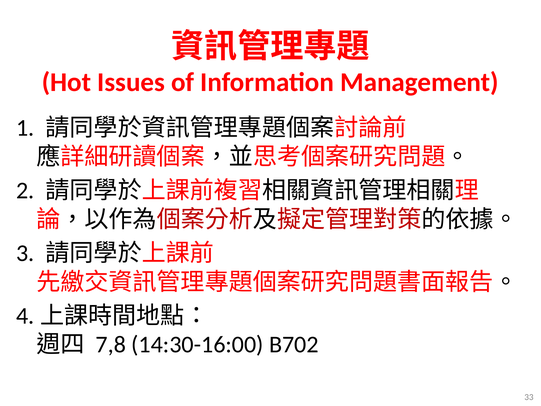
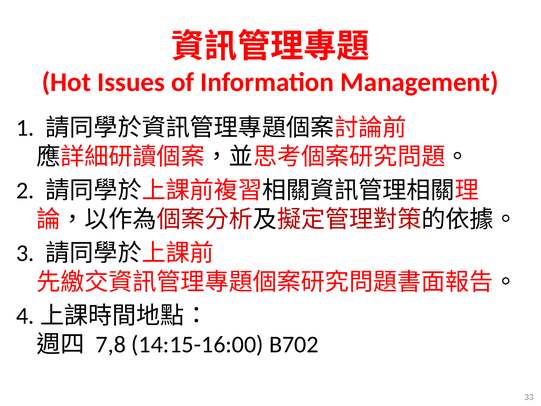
14:30-16:00: 14:30-16:00 -> 14:15-16:00 (197, 344)
